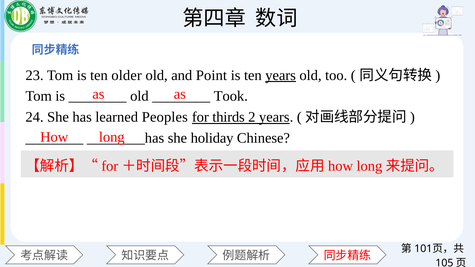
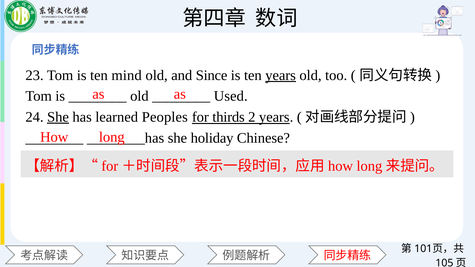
older: older -> mind (127, 75)
Point: Point -> Since (212, 75)
Took: Took -> Used (231, 96)
She underline: none -> present (58, 117)
